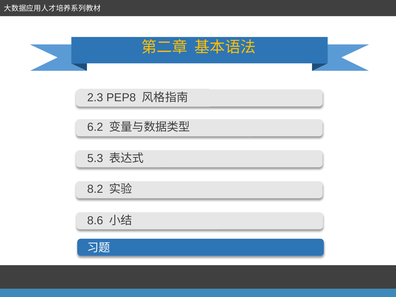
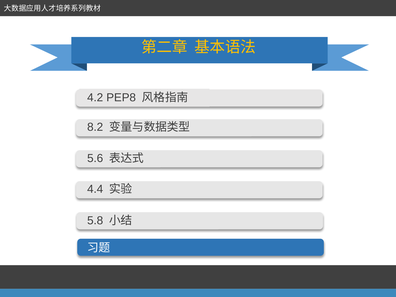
2.3: 2.3 -> 4.2 (95, 98)
6.2: 6.2 -> 8.2 (95, 127)
5.3: 5.3 -> 5.6 (95, 158)
8.2: 8.2 -> 4.4 (95, 189)
8.6: 8.6 -> 5.8 (95, 221)
